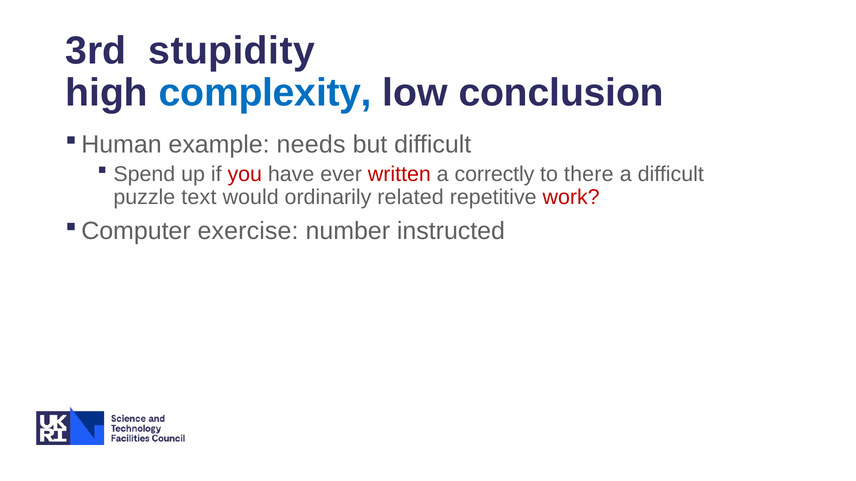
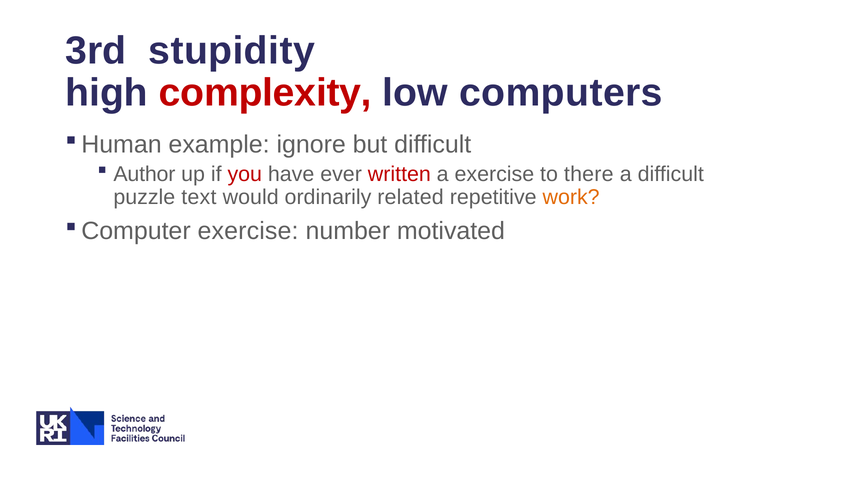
complexity colour: blue -> red (265, 93)
conclusion: conclusion -> computers (561, 93)
needs: needs -> ignore (311, 145)
Spend: Spend -> Author (144, 174)
a correctly: correctly -> exercise (494, 174)
work colour: red -> orange (571, 197)
instructed: instructed -> motivated (451, 231)
